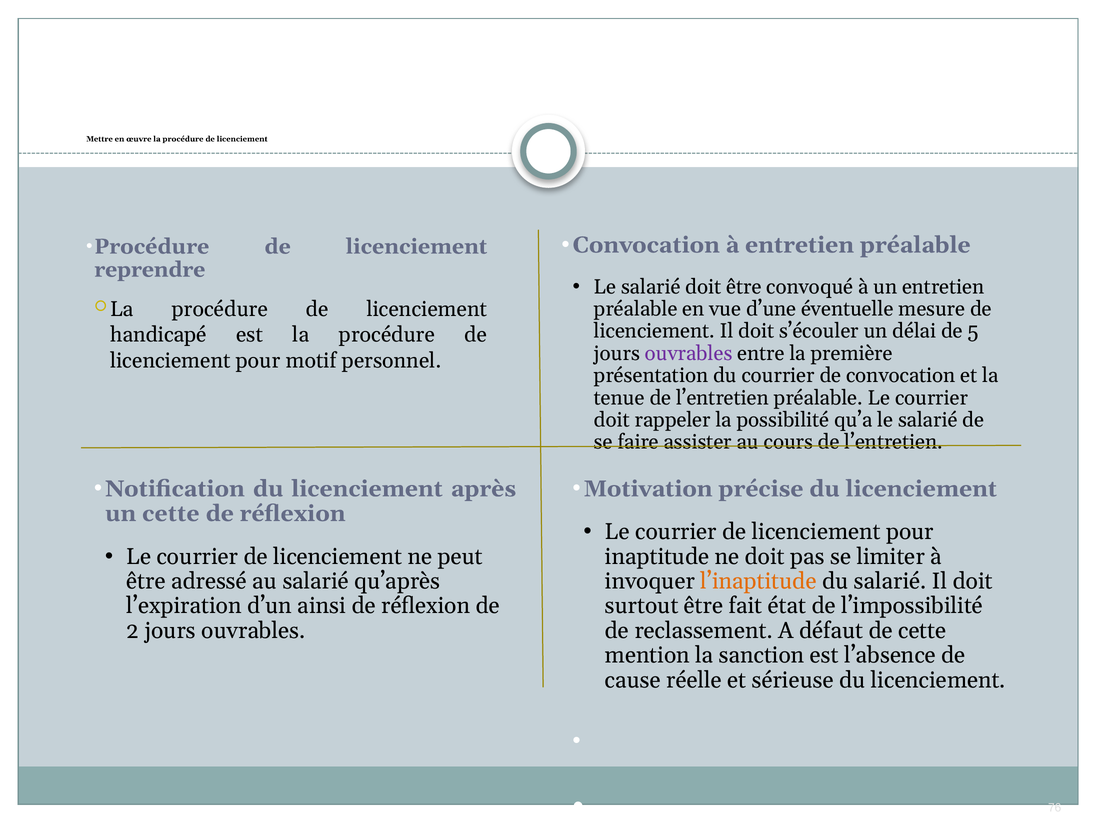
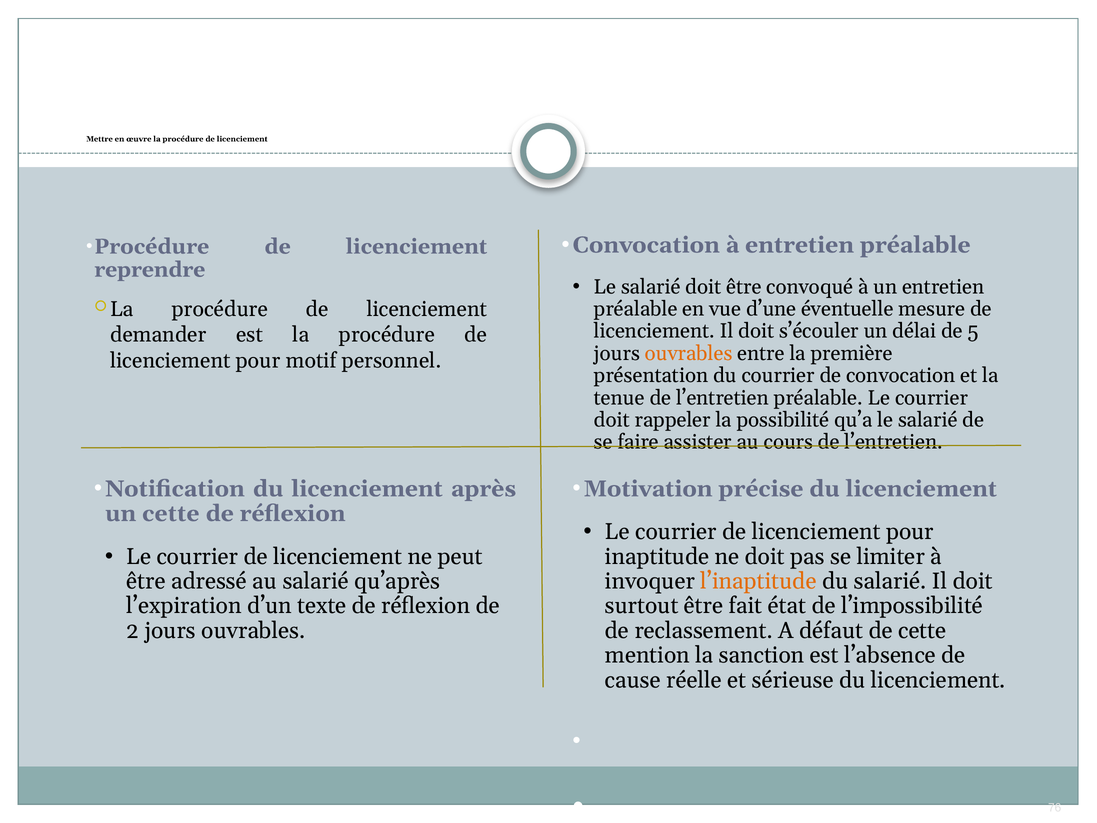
handicapé: handicapé -> demander (158, 335)
ouvrables colour: purple -> orange (689, 353)
ainsi: ainsi -> texte (322, 606)
